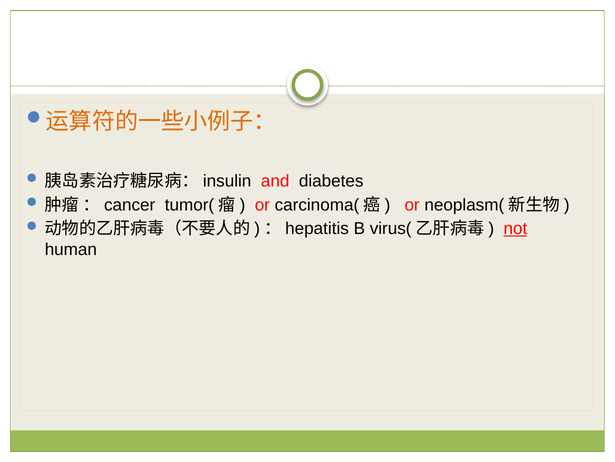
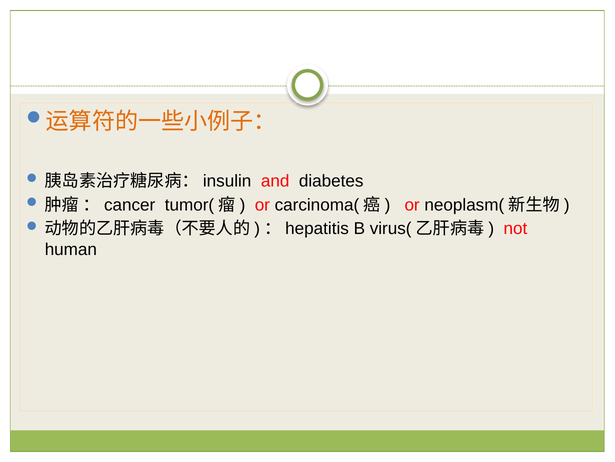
not underline: present -> none (515, 228)
